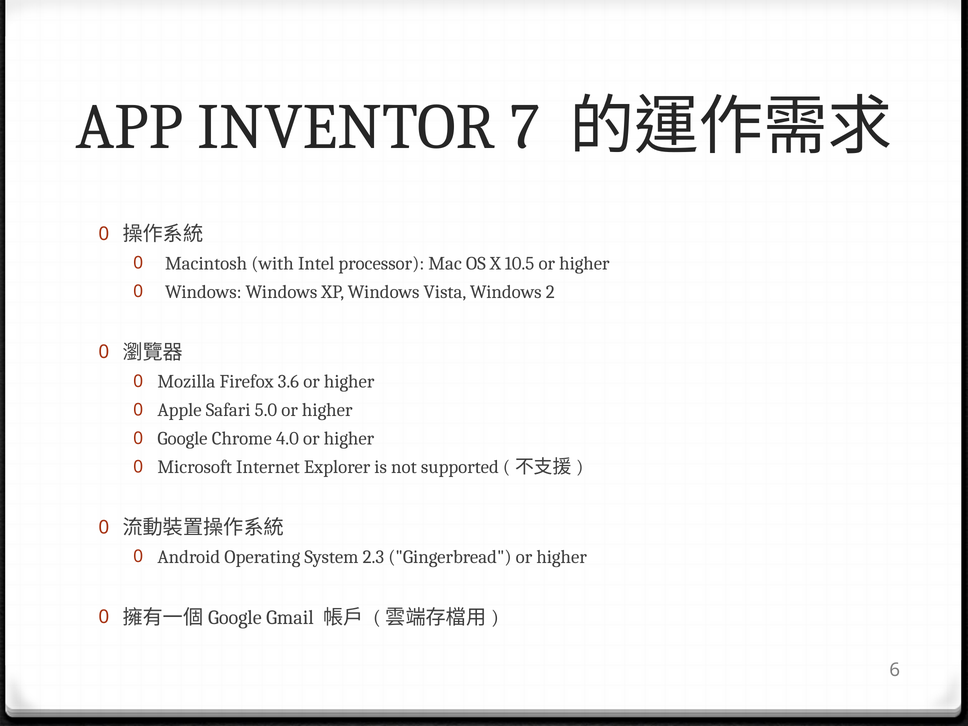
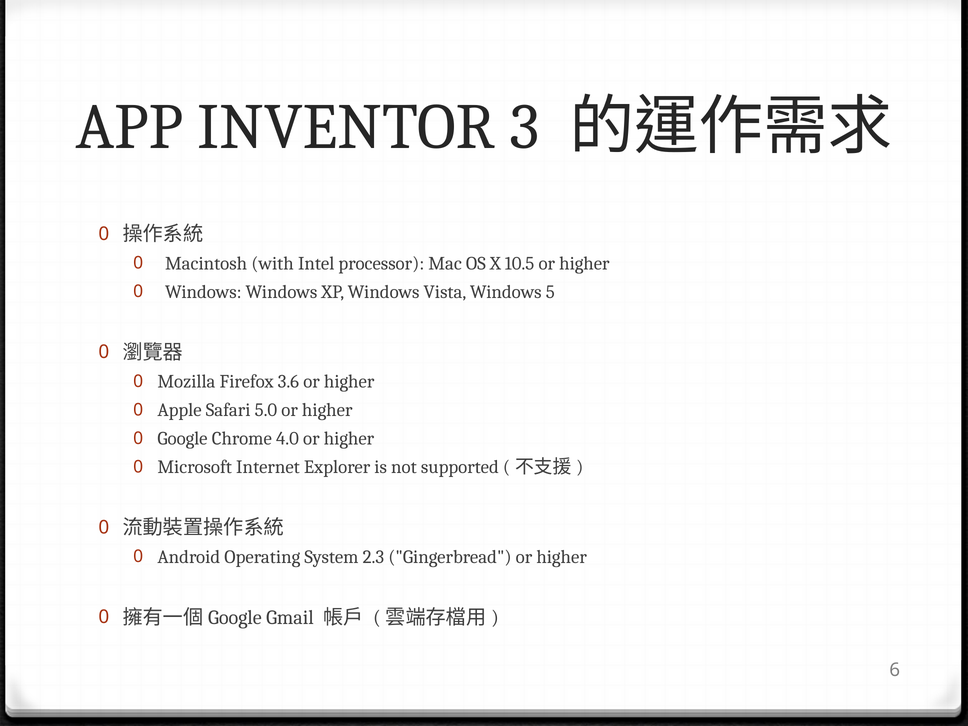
7: 7 -> 3 (525, 127)
2: 2 -> 5 (550, 292)
